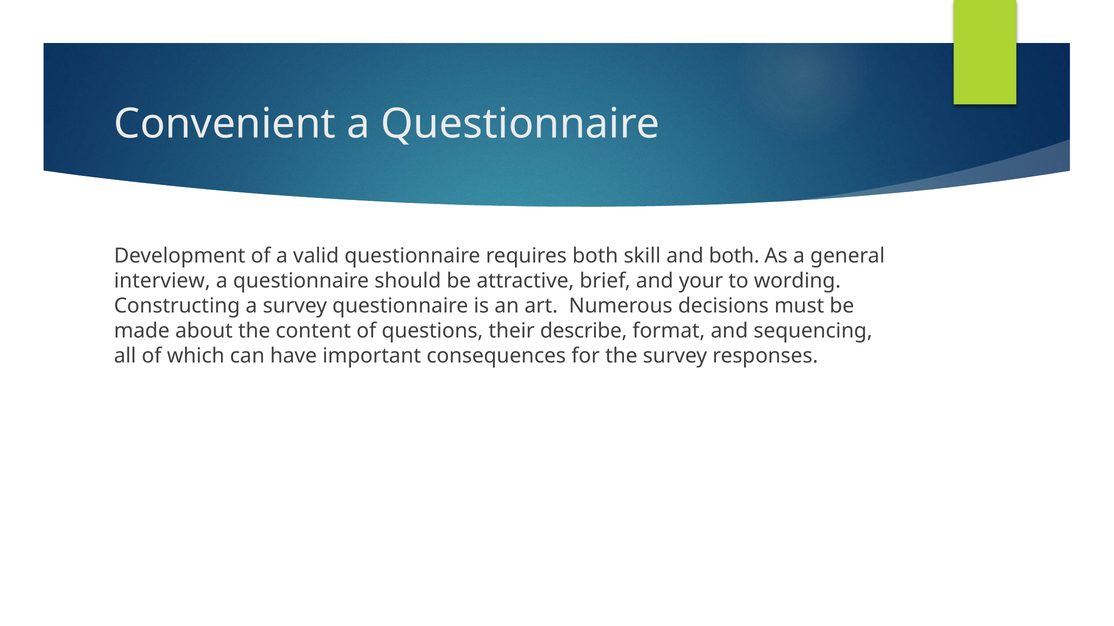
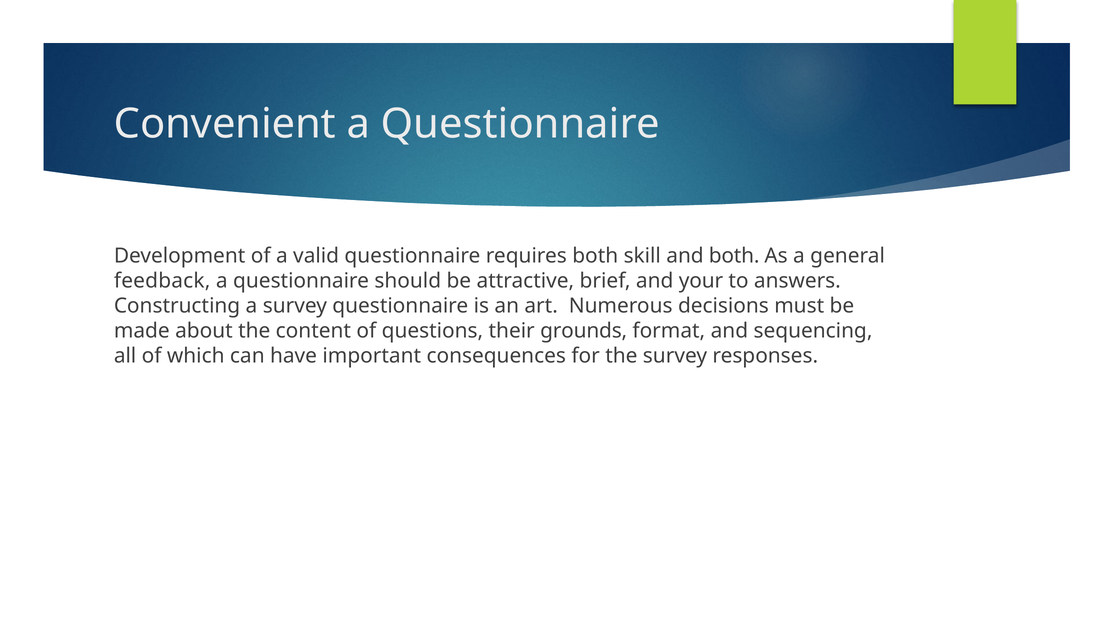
interview: interview -> feedback (162, 281)
wording: wording -> answers (797, 281)
describe: describe -> grounds (584, 331)
